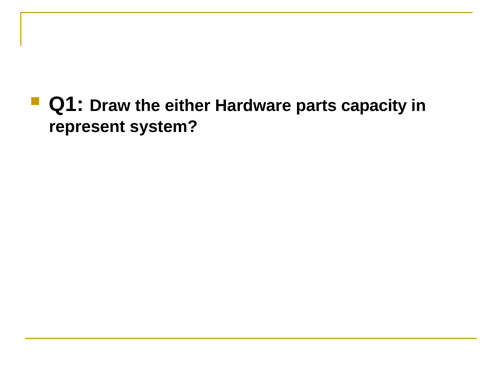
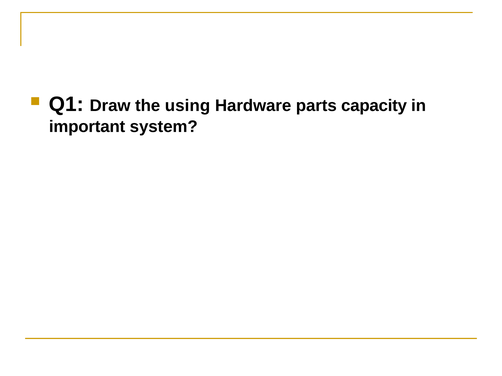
either: either -> using (188, 106)
represent: represent -> important (87, 127)
